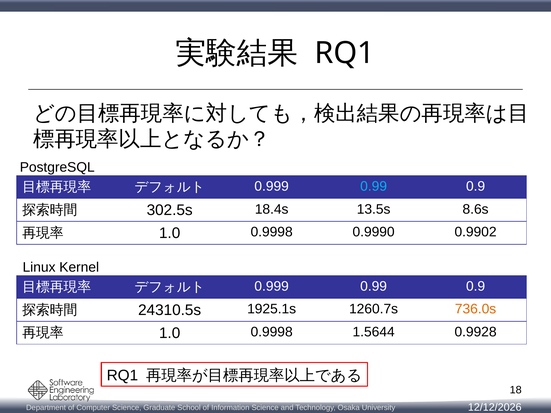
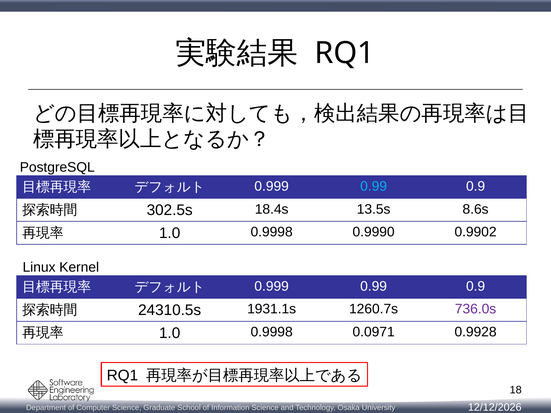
1925.1s: 1925.1s -> 1931.1s (272, 309)
736.0s colour: orange -> purple (476, 309)
1.5644: 1.5644 -> 0.0971 (374, 332)
